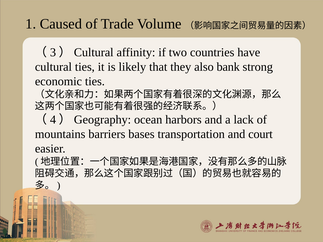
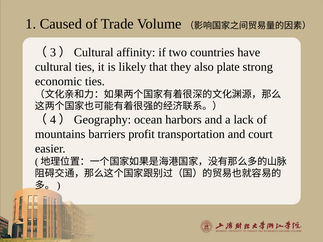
bank: bank -> plate (228, 67)
bases: bases -> profit (142, 134)
